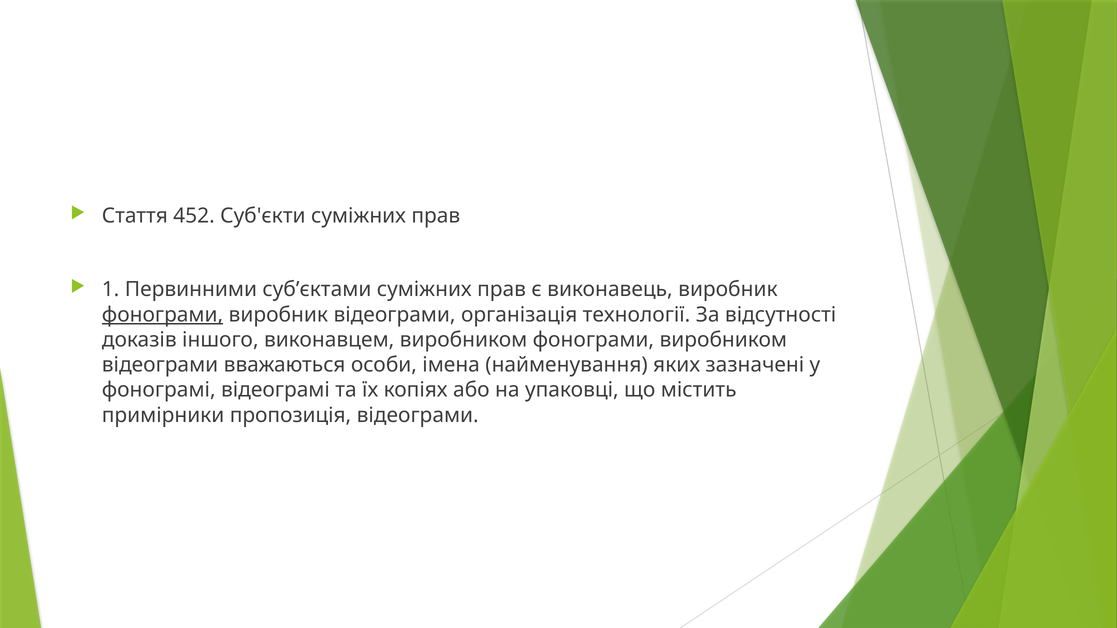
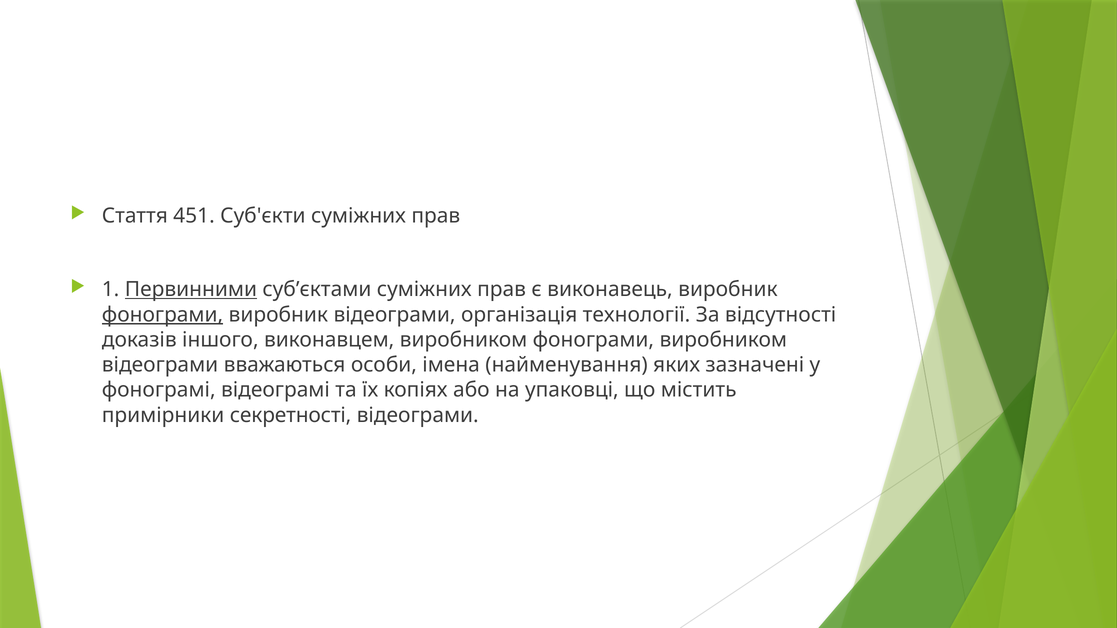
452: 452 -> 451 (194, 216)
Первинними underline: none -> present (191, 290)
пропозиція: пропозиція -> секретності (291, 415)
